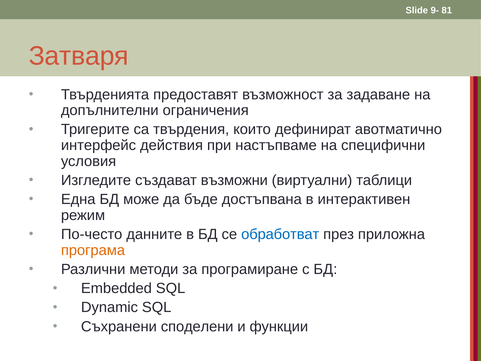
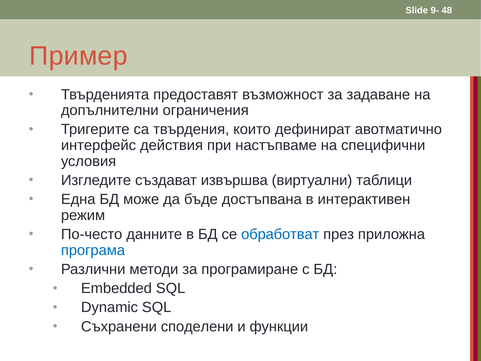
81: 81 -> 48 (447, 10)
Затваря: Затваря -> Пример (78, 56)
възможни: възможни -> извършва (234, 180)
програма colour: orange -> blue (93, 250)
